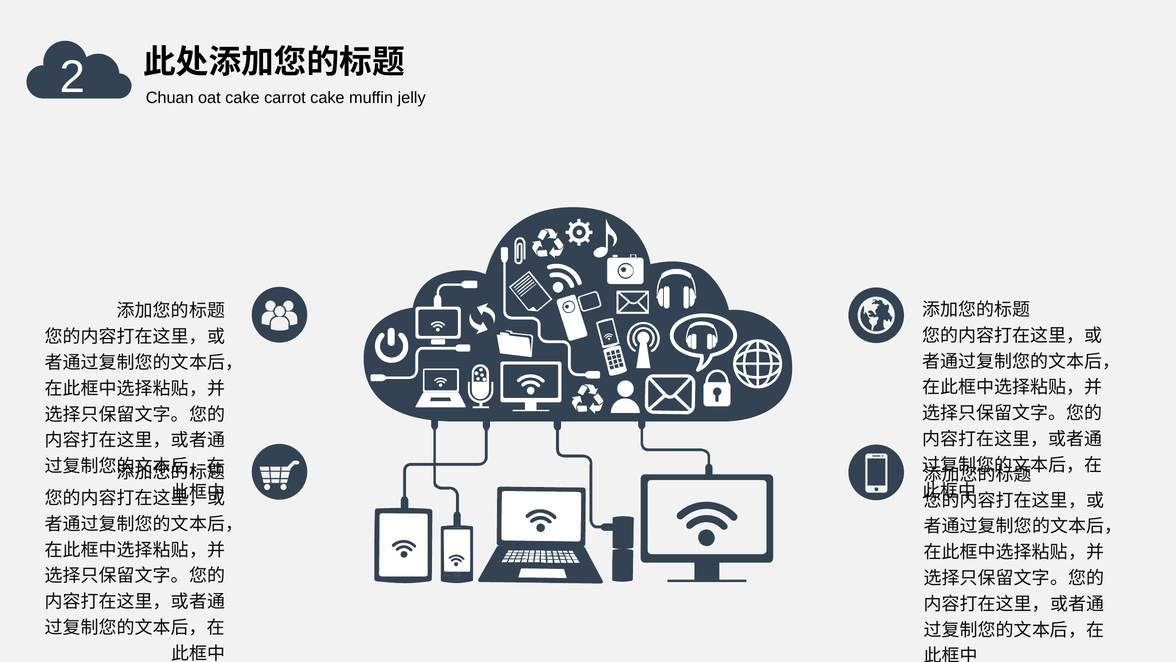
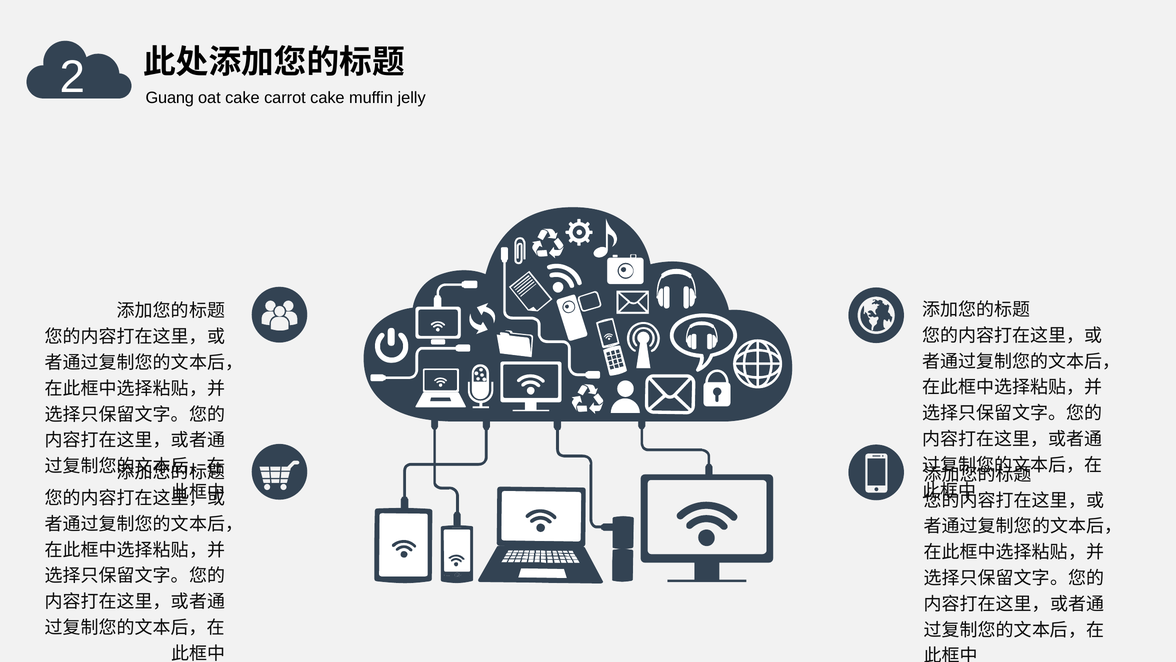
Chuan: Chuan -> Guang (170, 98)
